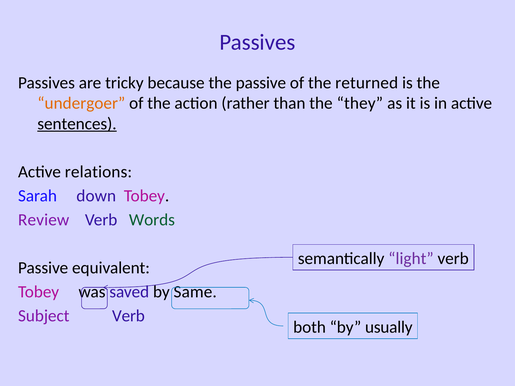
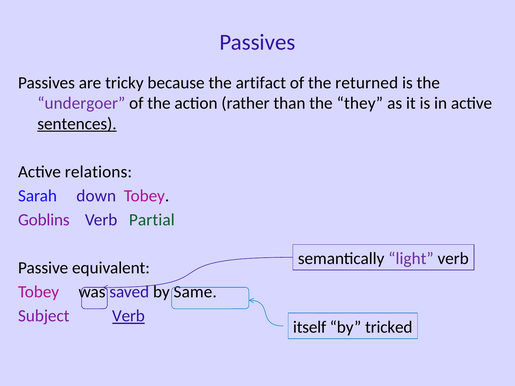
the passive: passive -> artifact (261, 83)
undergoer colour: orange -> purple (81, 103)
Review: Review -> Goblins (44, 220)
Words: Words -> Partial (152, 220)
Verb underline: none -> present (128, 316)
both: both -> itself (310, 327)
usually: usually -> tricked (389, 327)
